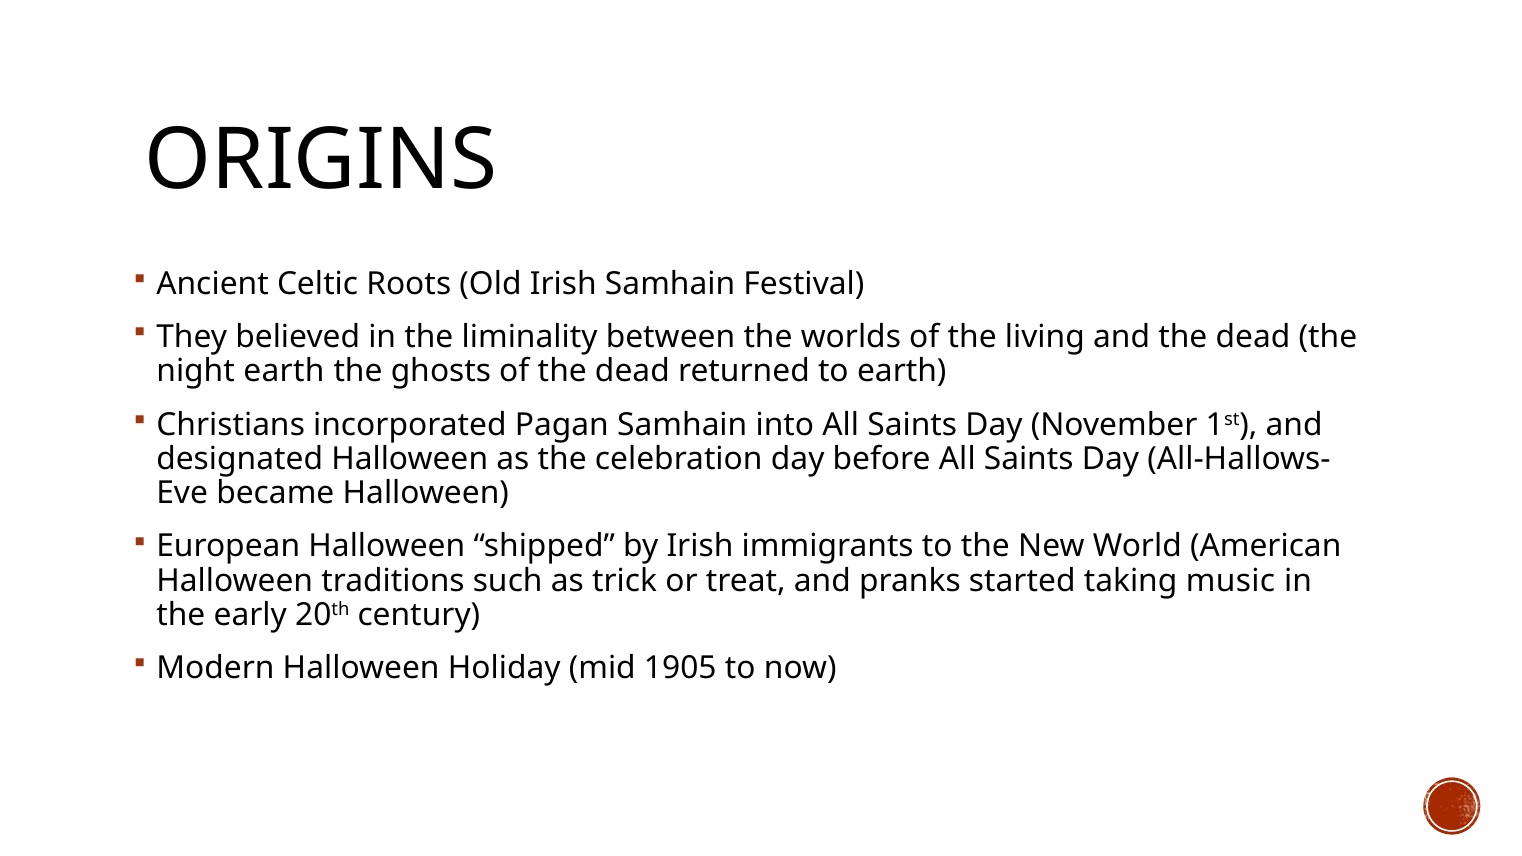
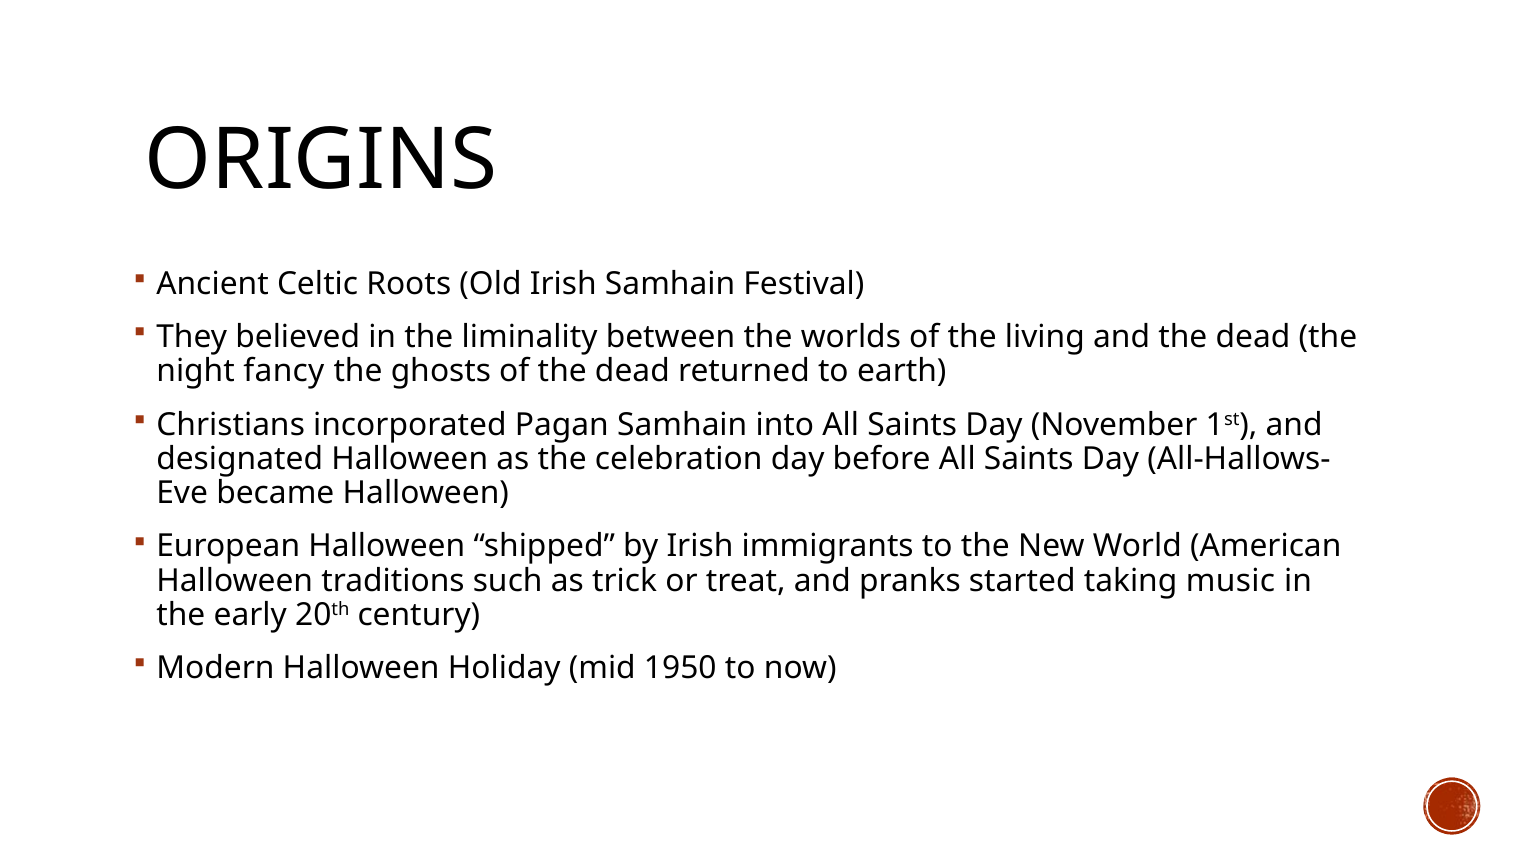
night earth: earth -> fancy (284, 372)
1905: 1905 -> 1950 (680, 668)
